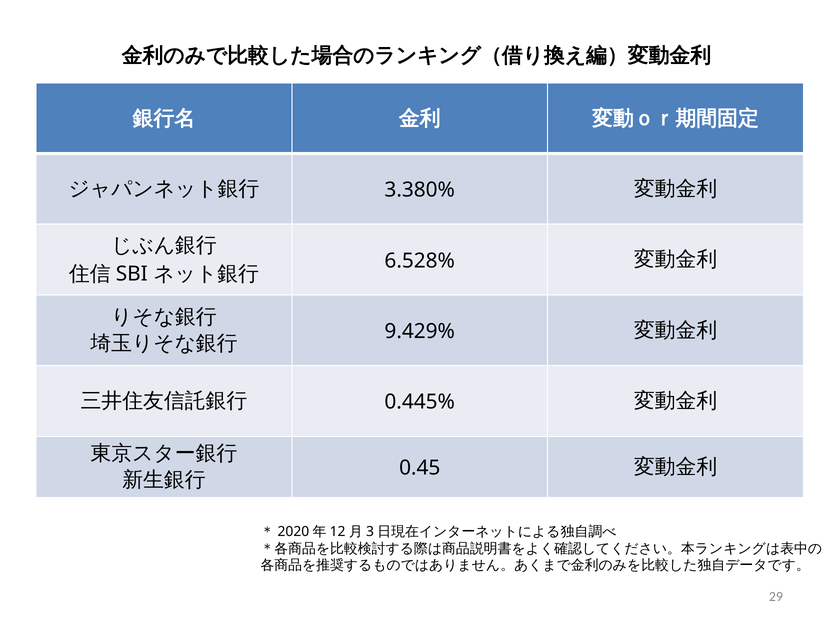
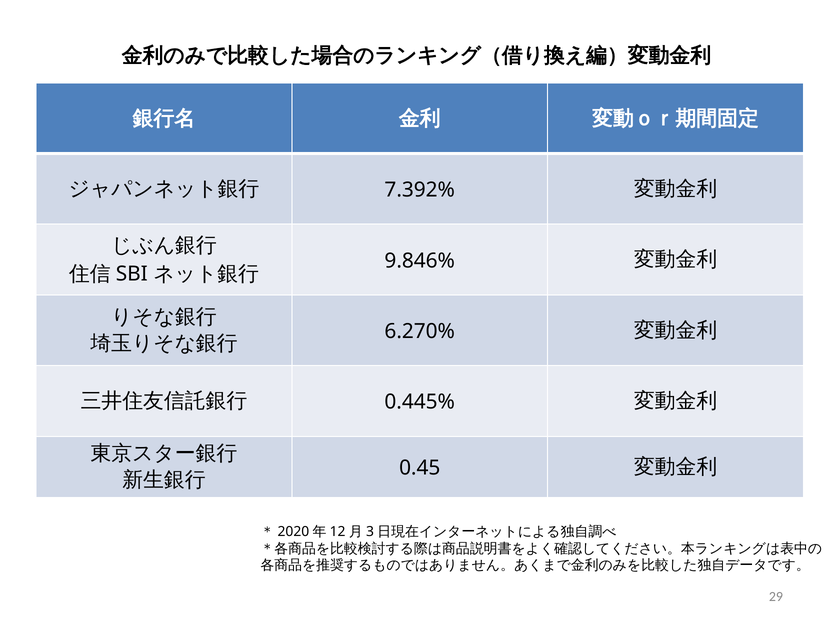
3.380%: 3.380% -> 7.392% (420, 190)
6.528%: 6.528% -> 9.846% (420, 261)
9.429%: 9.429% -> 6.270% (420, 331)
